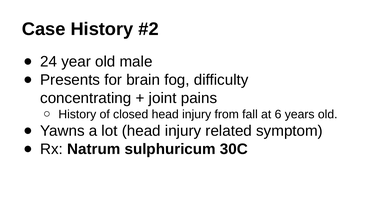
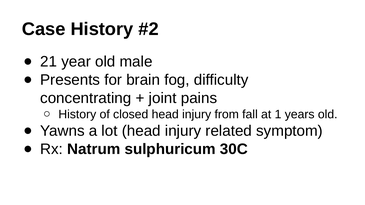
24: 24 -> 21 (49, 62)
6: 6 -> 1 (278, 114)
